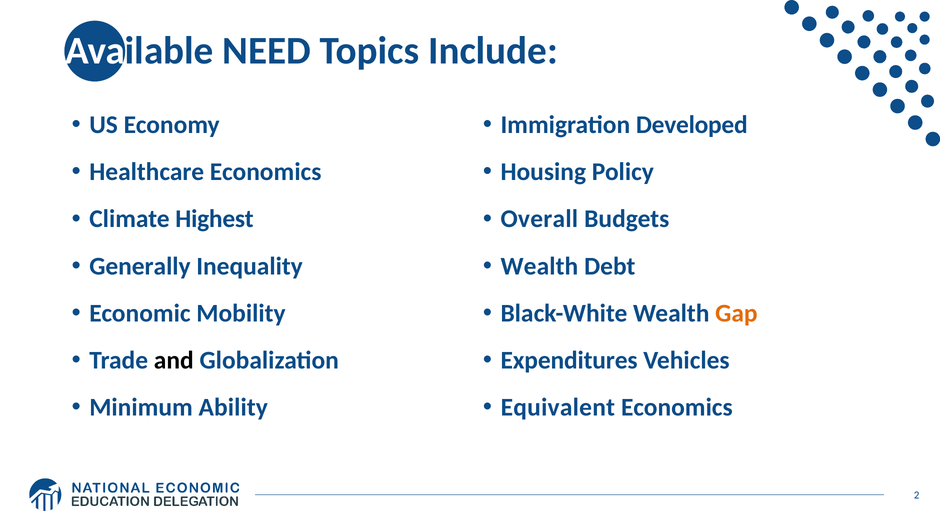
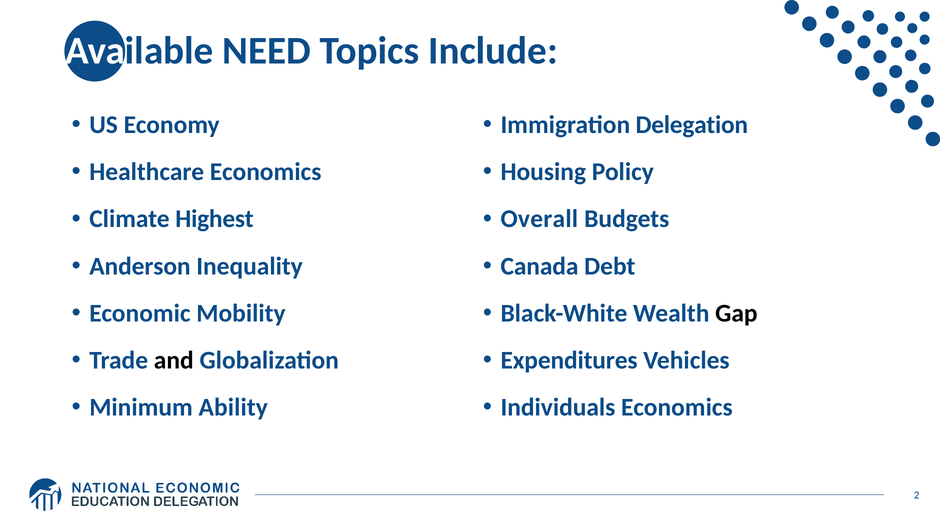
Developed: Developed -> Delegation (692, 125)
Generally: Generally -> Anderson (140, 266)
Wealth: Wealth -> Canada (539, 266)
Gap colour: orange -> black (736, 313)
Equivalent: Equivalent -> Individuals (558, 407)
